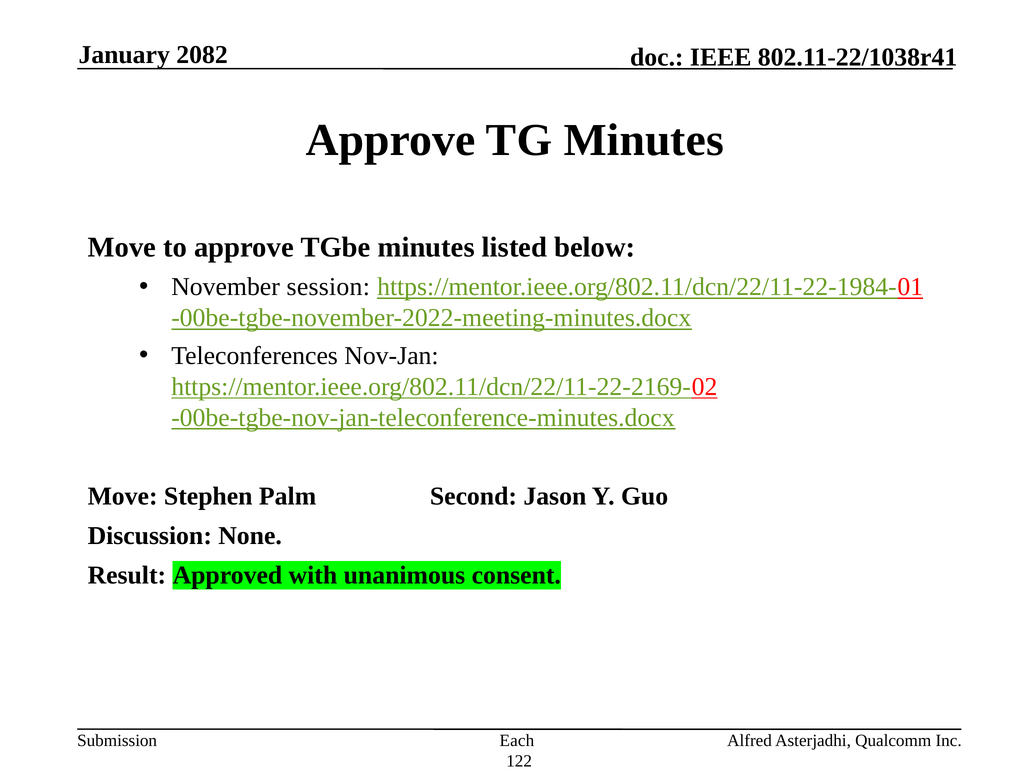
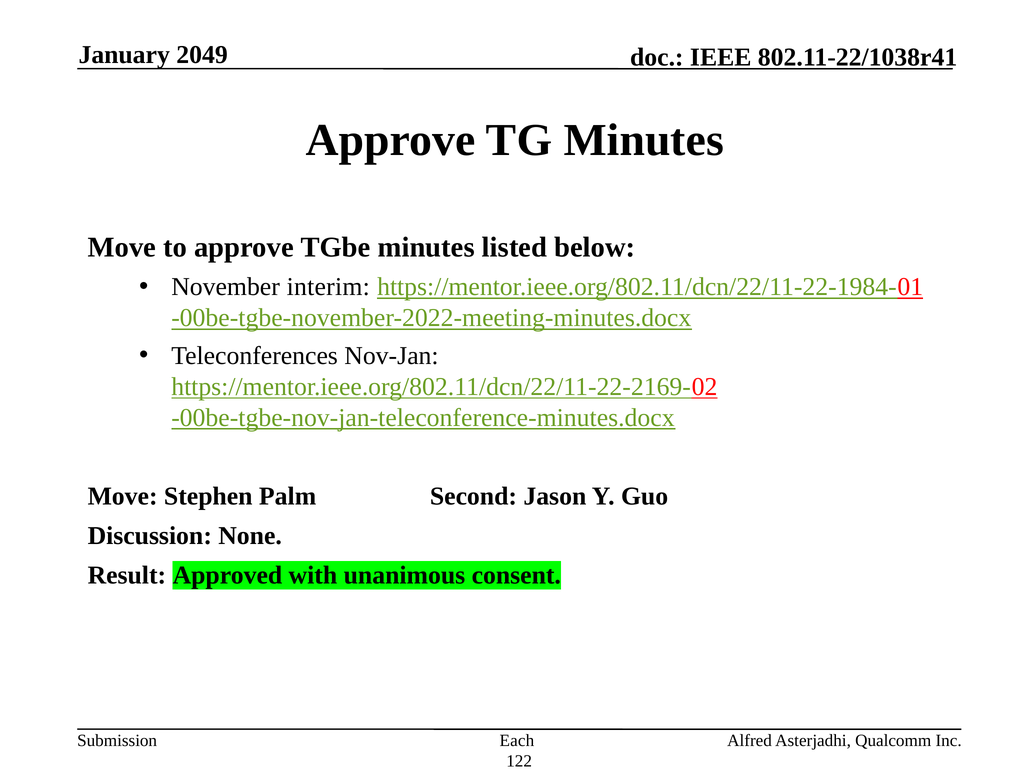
2082: 2082 -> 2049 (202, 55)
session: session -> interim (328, 287)
